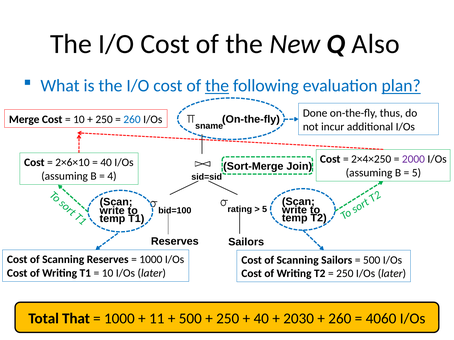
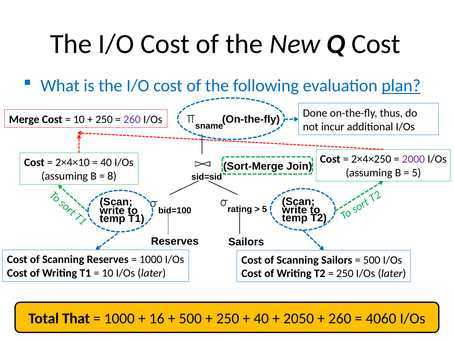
Q Also: Also -> Cost (376, 44)
the underline: present -> none (217, 86)
260 colour: blue -> purple (132, 120)
2×6×10: 2×6×10 -> 2×4×10 (72, 163)
4: 4 -> 8 (112, 176)
11: 11 -> 16 (157, 319)
2030: 2030 -> 2050 (299, 319)
